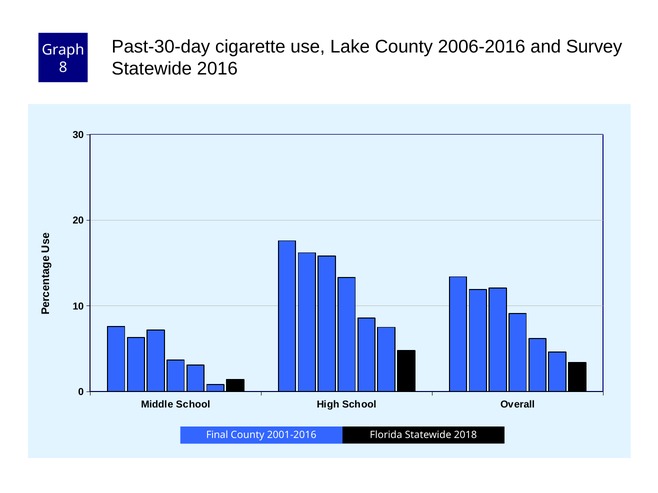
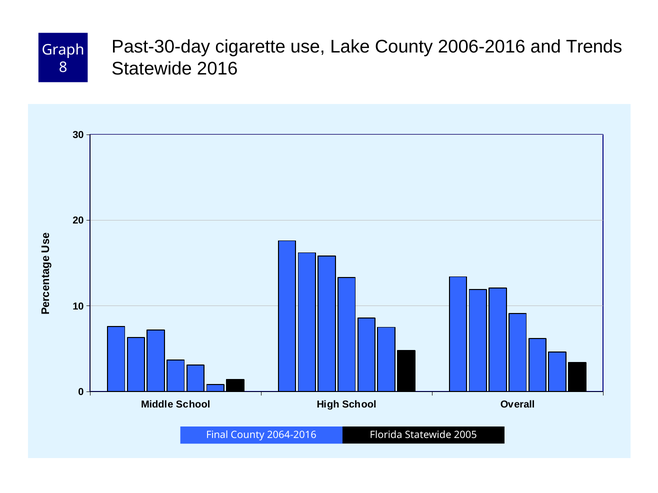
Survey: Survey -> Trends (594, 47)
2001-2016: 2001-2016 -> 2064-2016 (292, 436)
2018: 2018 -> 2005 (465, 435)
